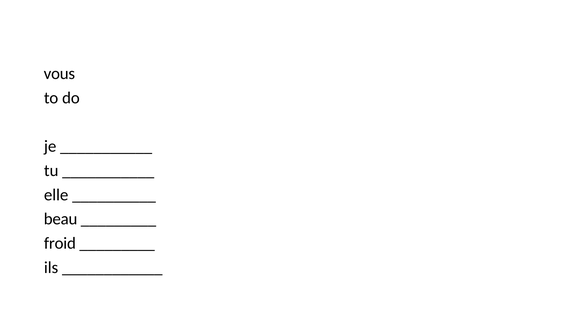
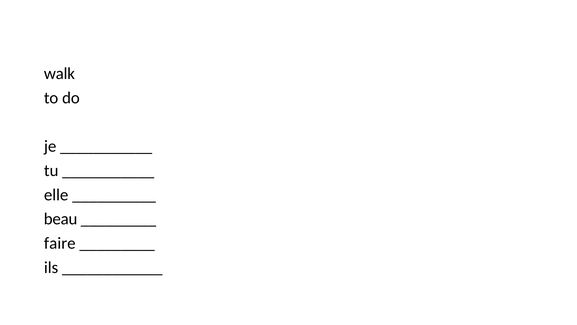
vous: vous -> walk (59, 74)
froid: froid -> faire (60, 243)
